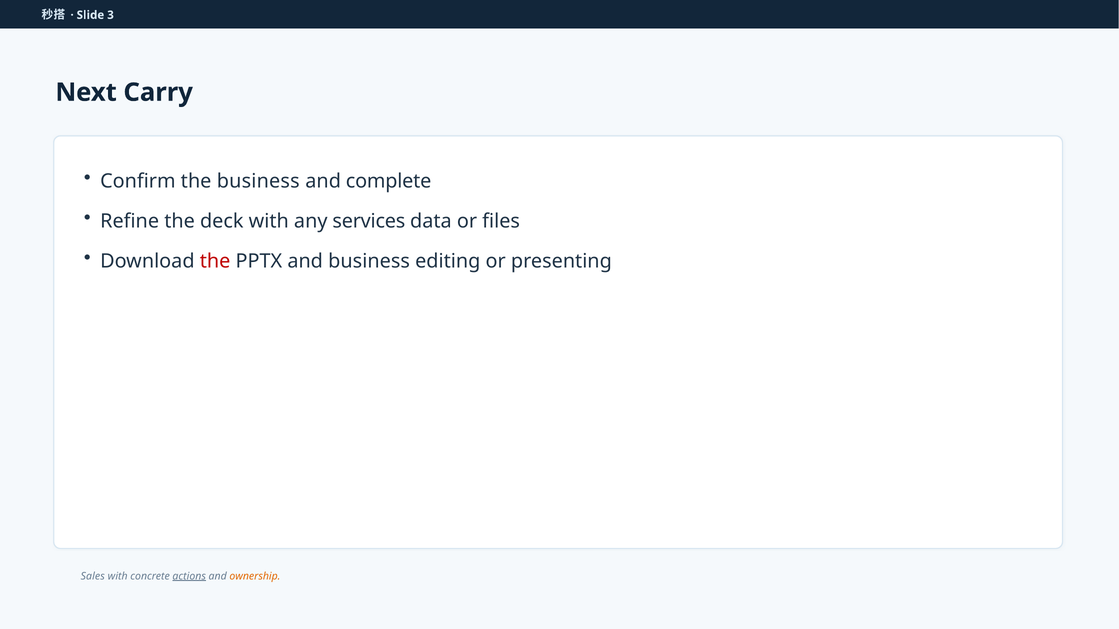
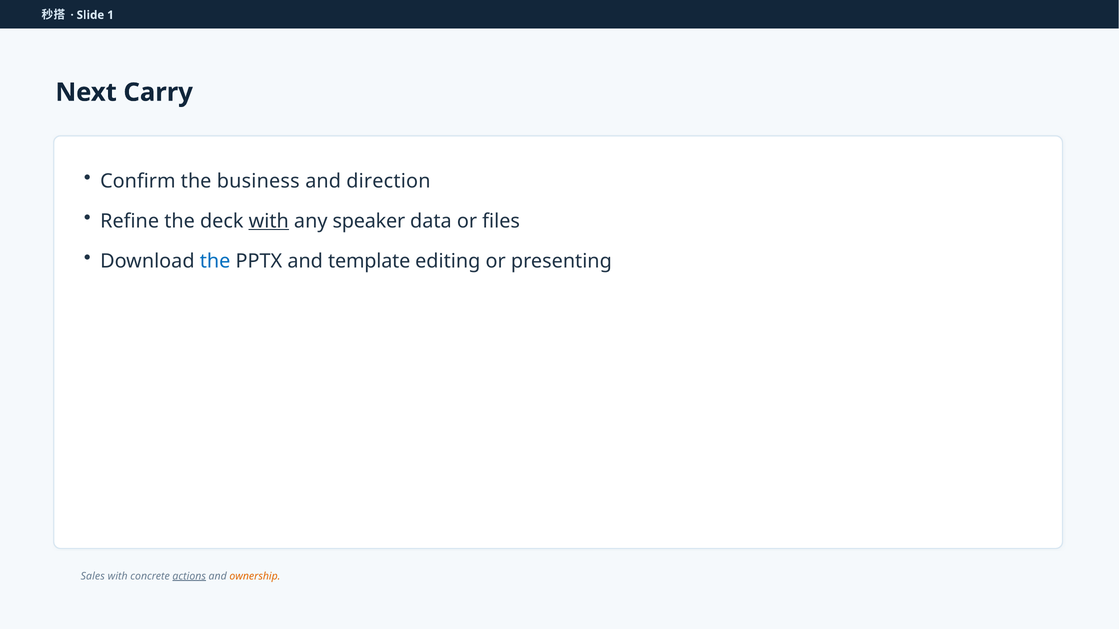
3: 3 -> 1 (111, 15)
complete: complete -> direction (388, 181)
with underline: none -> present (269, 221)
services: services -> speaker (369, 221)
the colour: red -> blue (215, 261)
and business: business -> template (369, 261)
